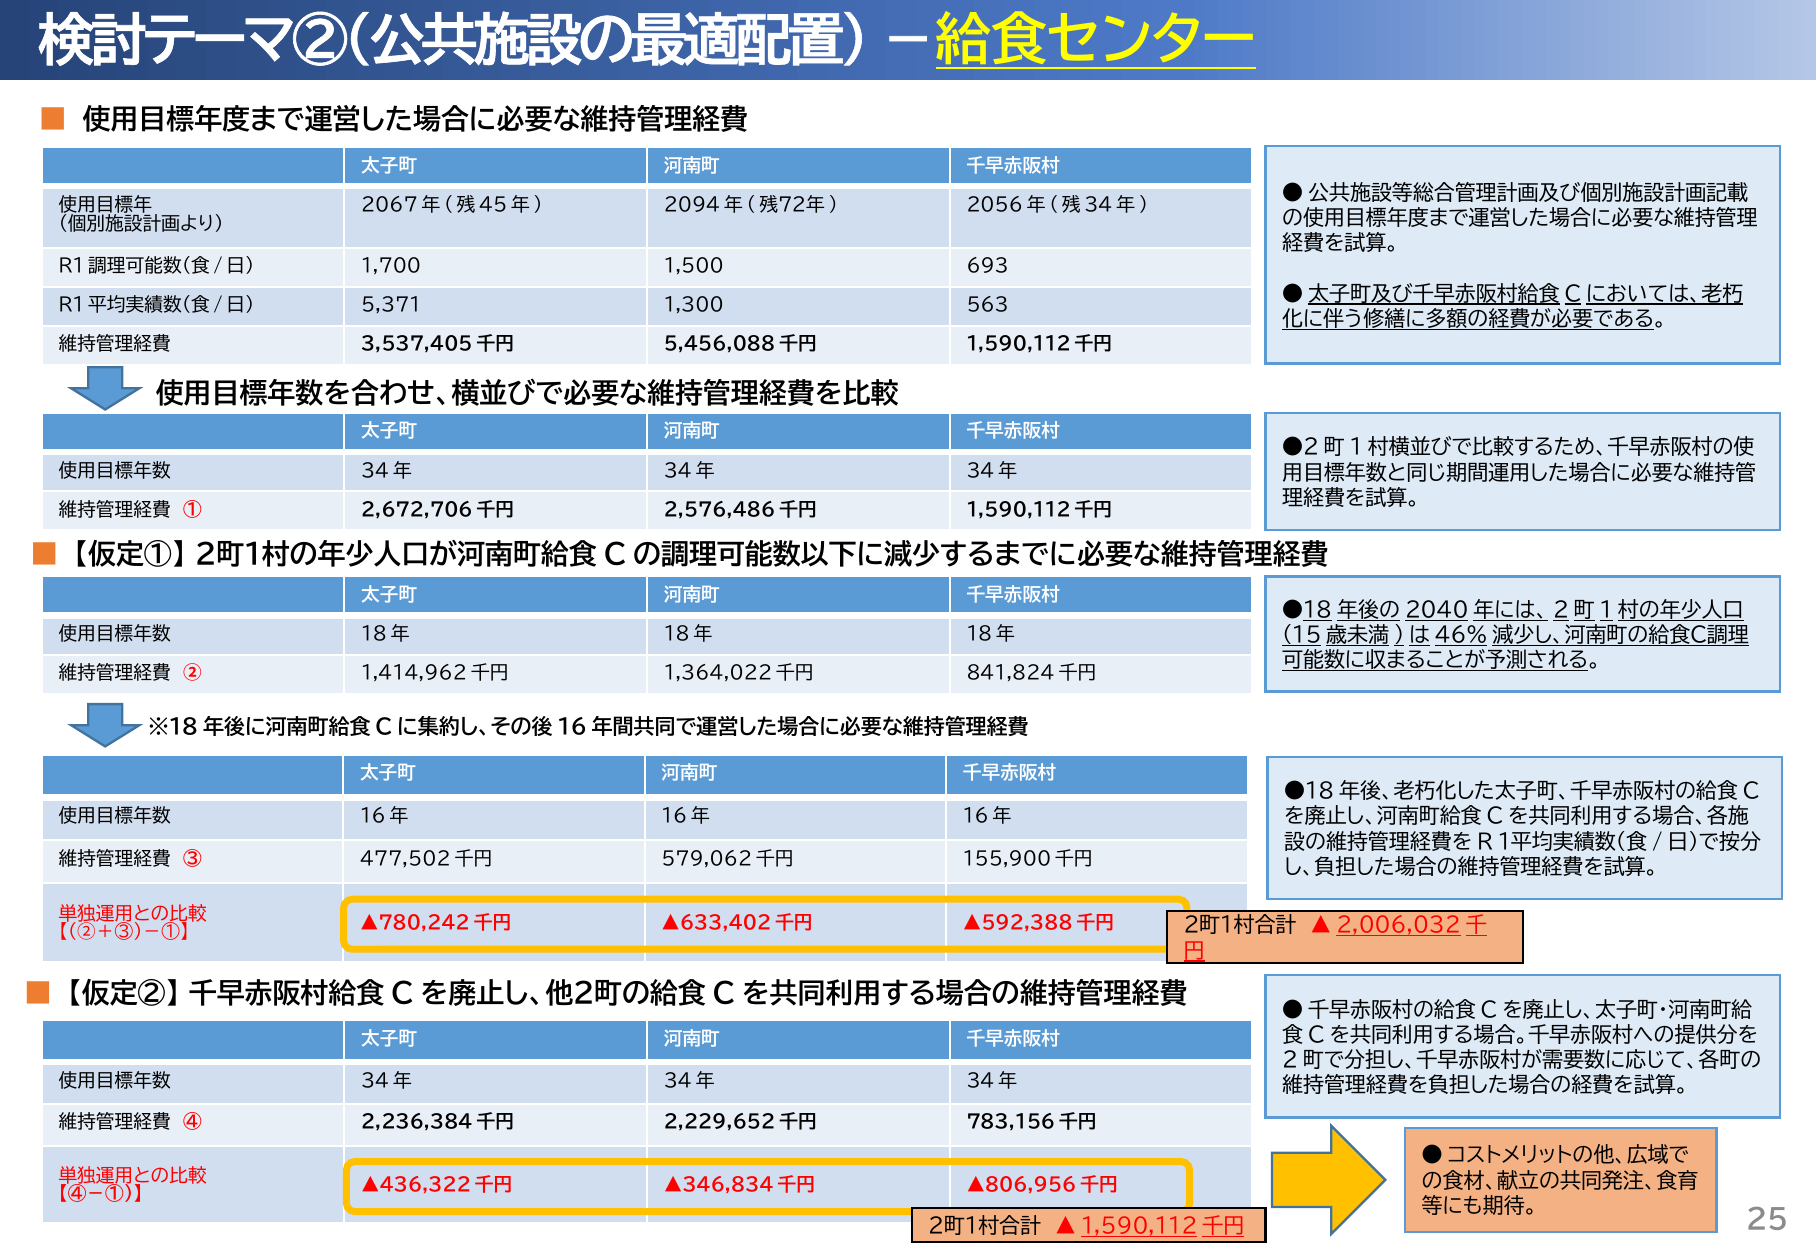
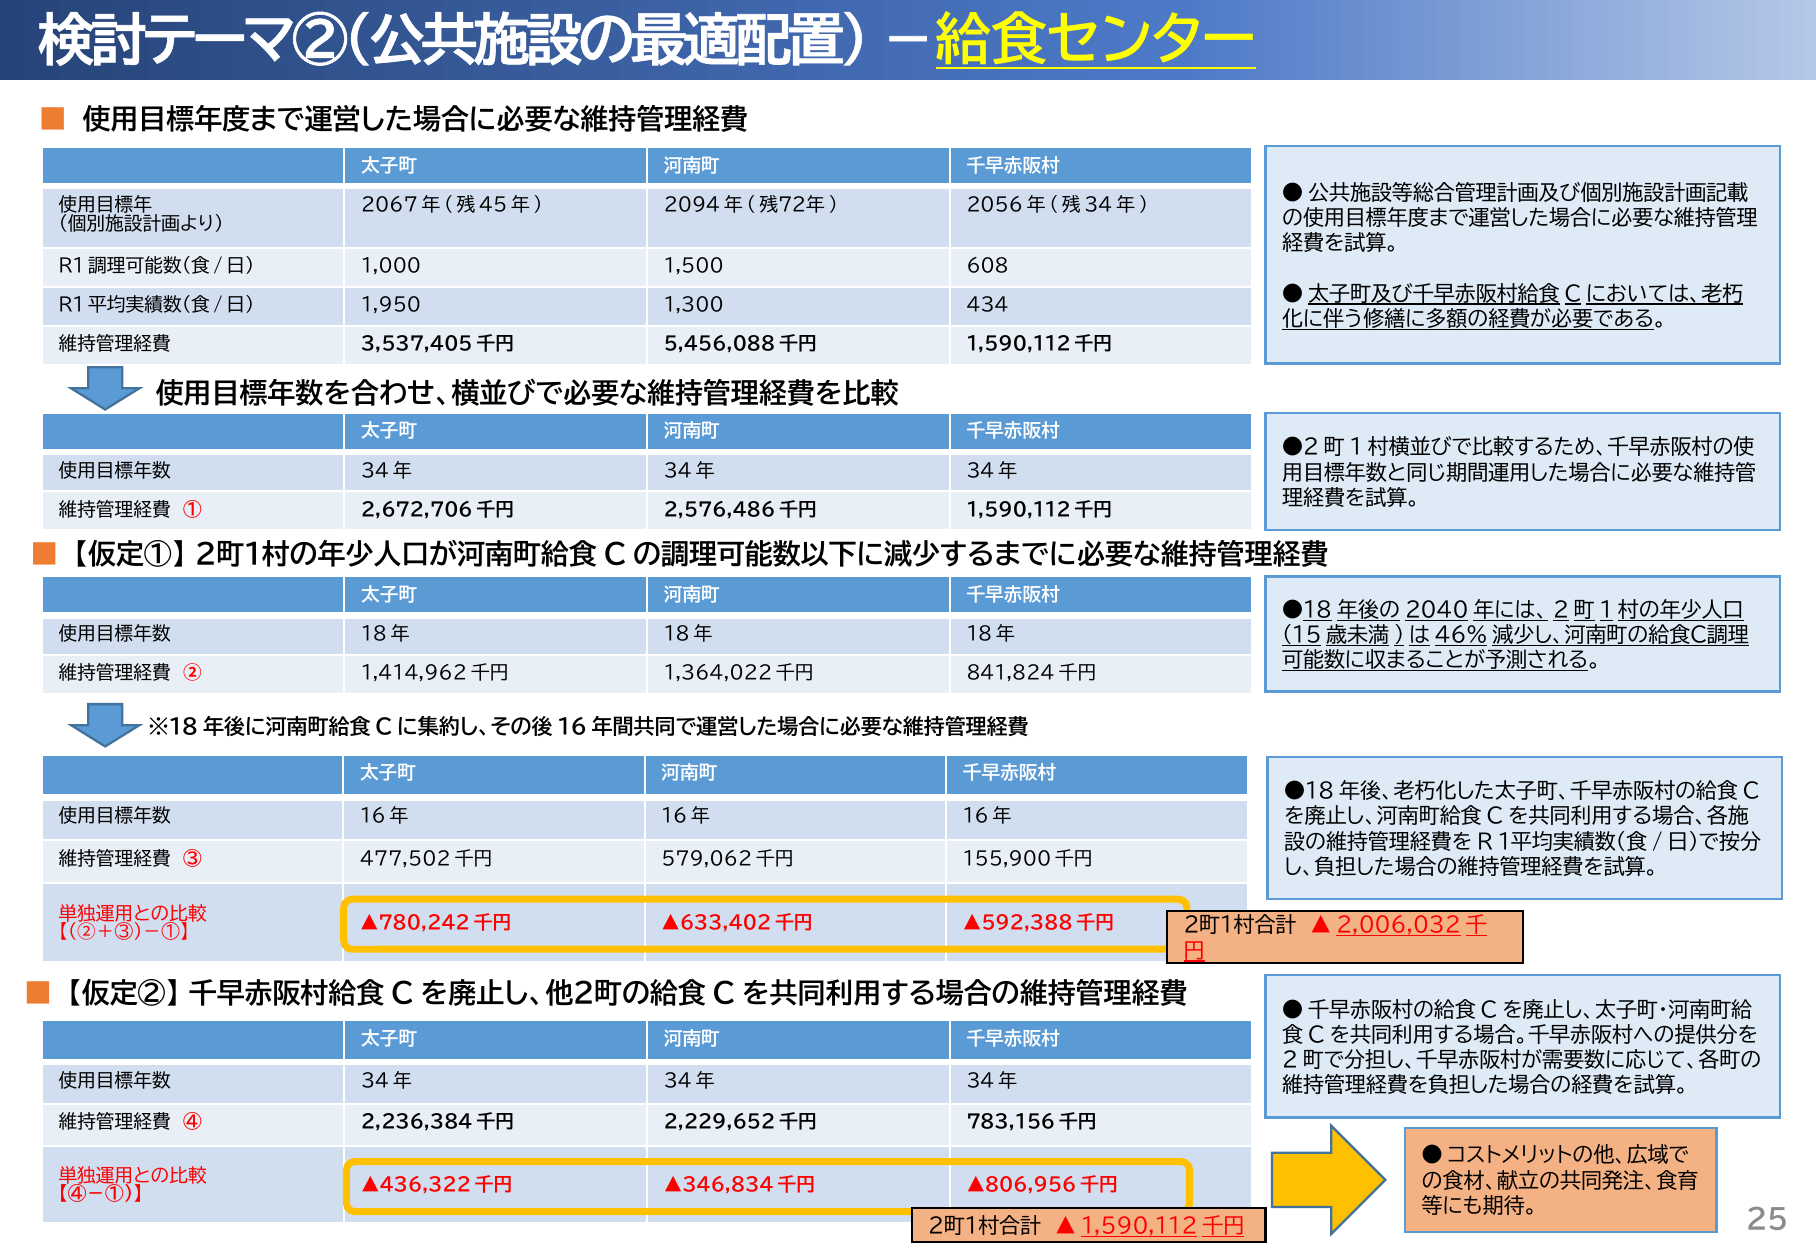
1,700: 1,700 -> 1,000 (391, 267)
693: 693 -> 608 (988, 267)
5,371: 5,371 -> 1,950 (391, 306)
563: 563 -> 434 (988, 306)
